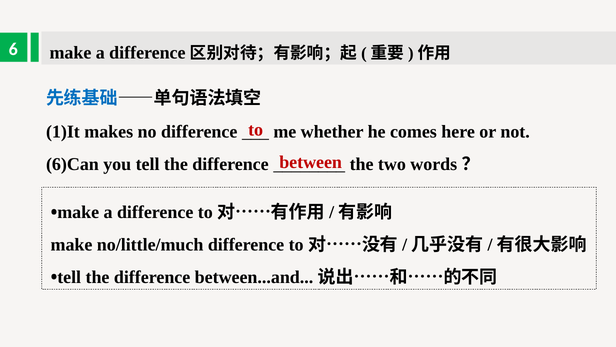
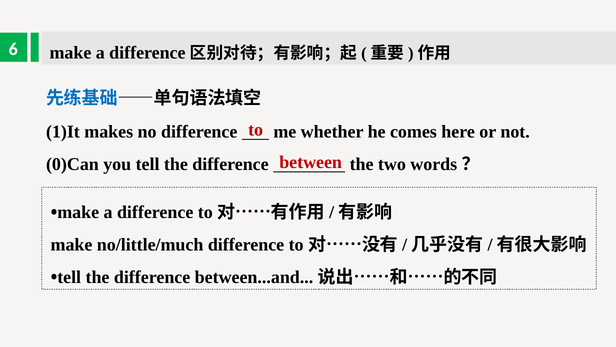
6)Can: 6)Can -> 0)Can (72, 164)
